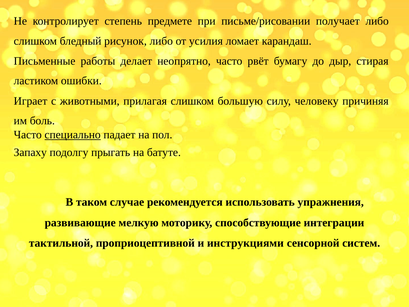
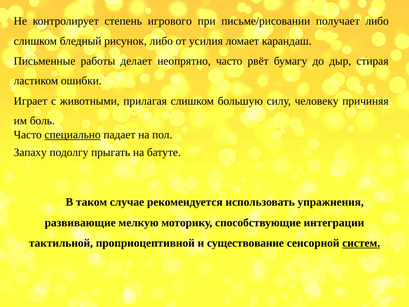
предмете: предмете -> игрового (170, 21)
инструкциями: инструкциями -> существование (245, 243)
систем underline: none -> present (361, 243)
